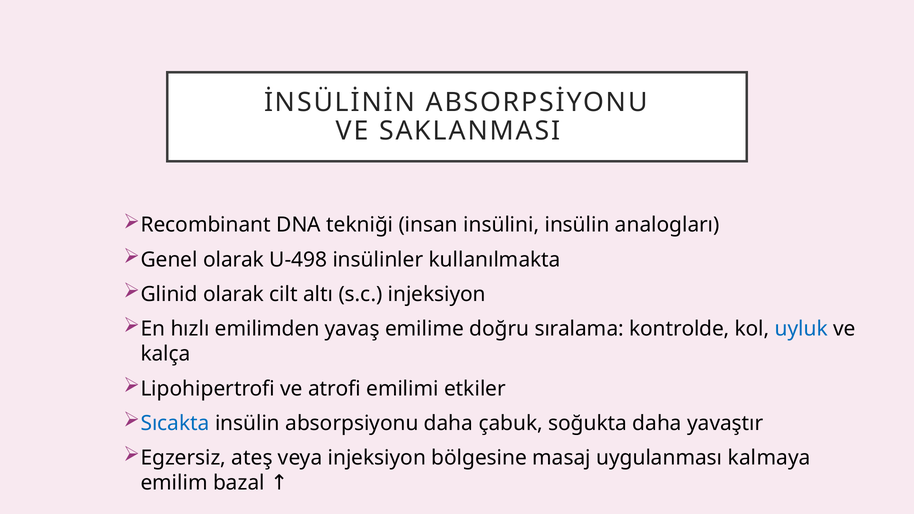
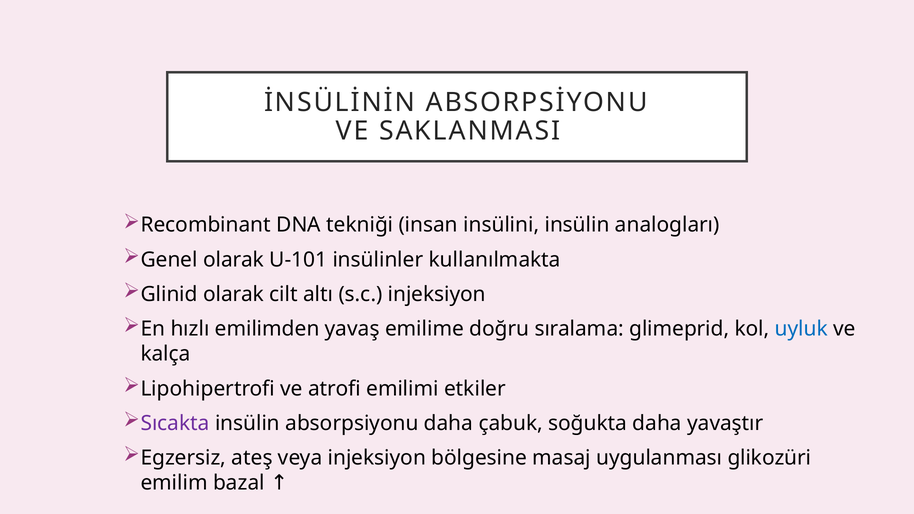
U-498: U-498 -> U-101 (298, 260)
kontrolde: kontrolde -> glimeprid (679, 329)
Sıcakta colour: blue -> purple (175, 423)
kalmaya: kalmaya -> glikozüri (769, 458)
